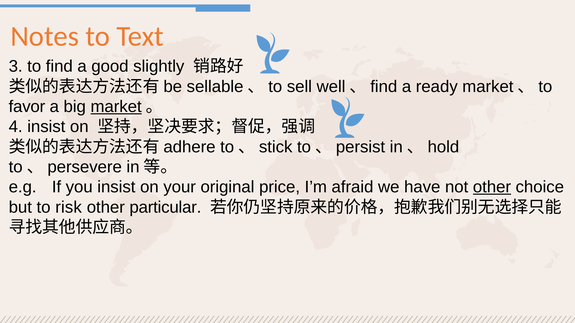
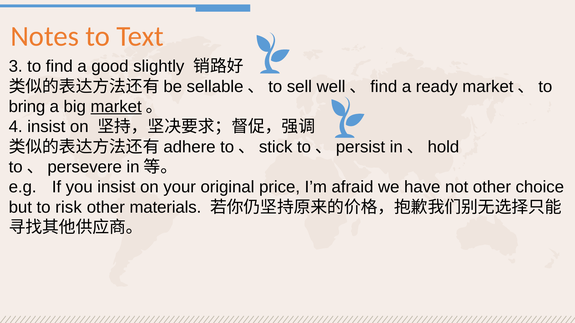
favor: favor -> bring (27, 107)
other underline: present -> none (492, 187)
particular: particular -> materials (165, 207)
